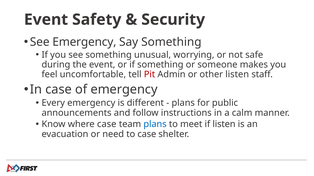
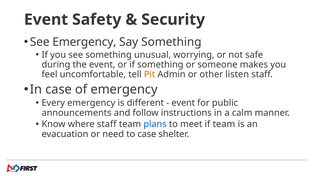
Pit colour: red -> orange (150, 75)
plans: plans -> event (183, 103)
where case: case -> staff (107, 125)
if listen: listen -> team (224, 125)
